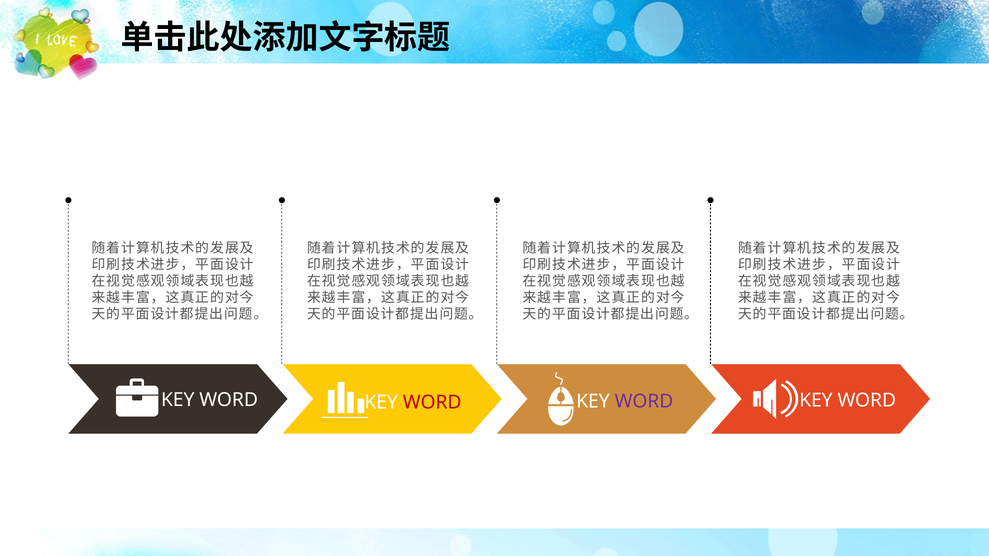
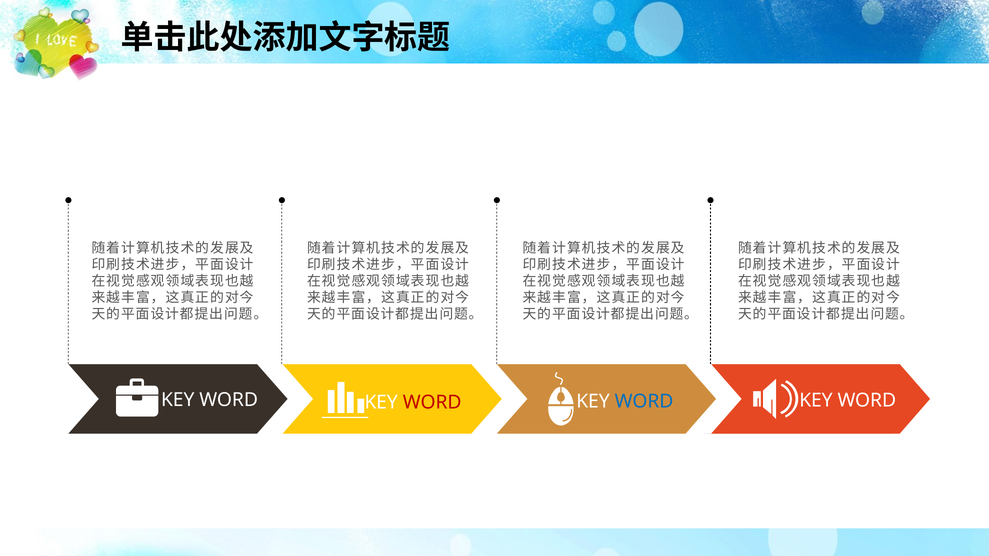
WORD colour: purple -> blue (644, 402)
